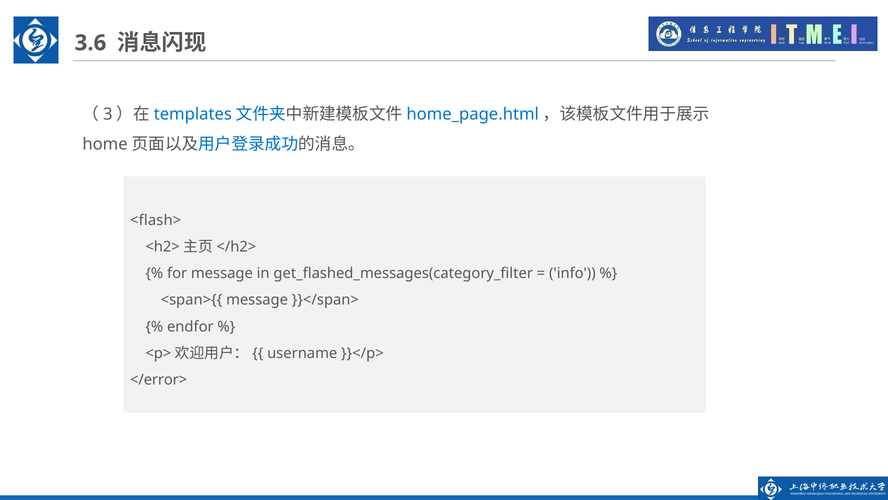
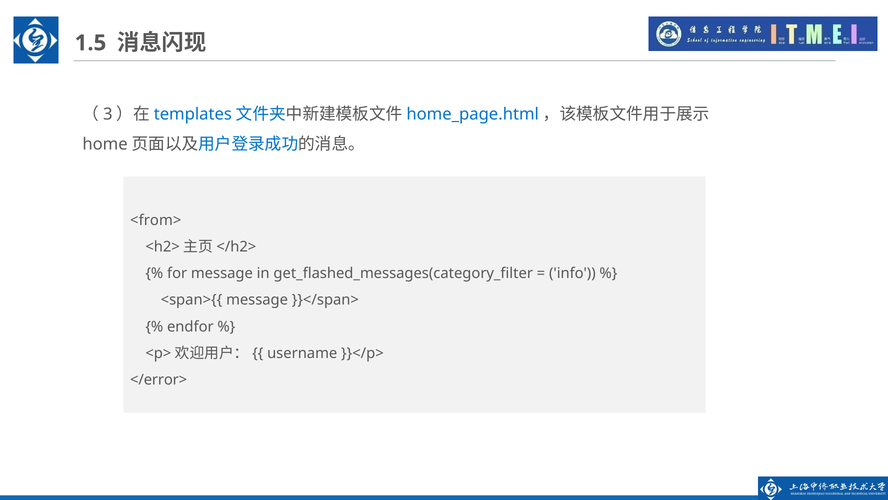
3.6: 3.6 -> 1.5 (90, 43)
<flash>: <flash> -> <from> (156, 220)
